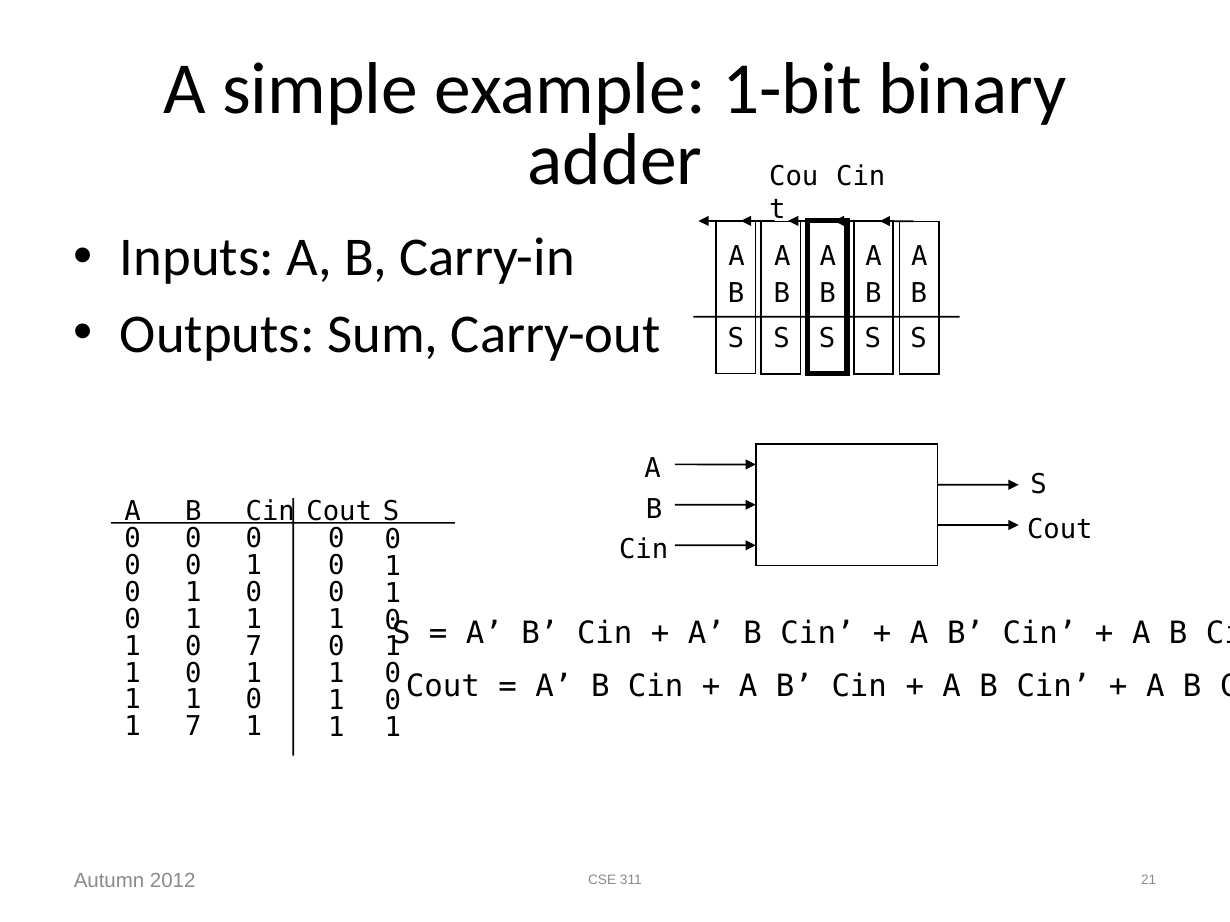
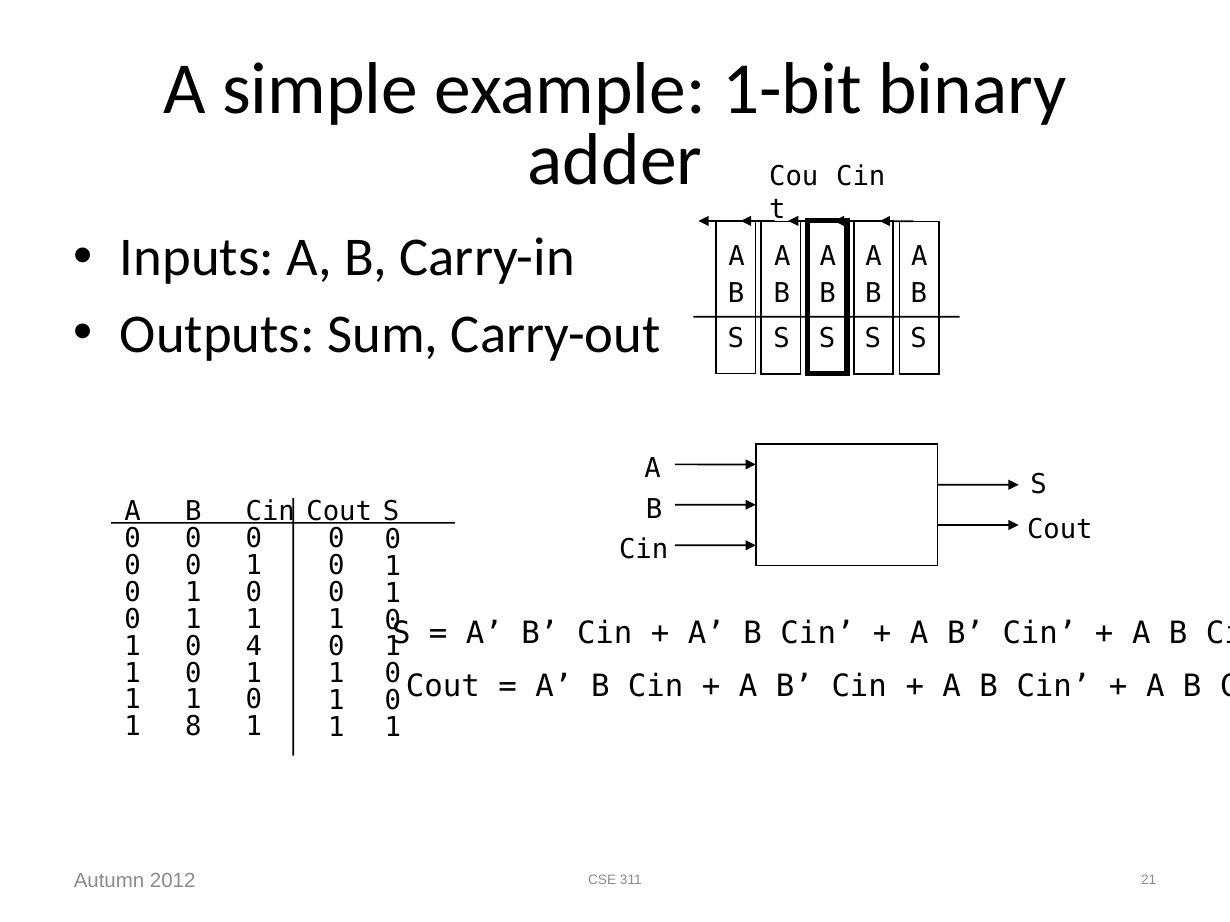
0 7: 7 -> 4 (254, 646)
1 7: 7 -> 8 (193, 727)
